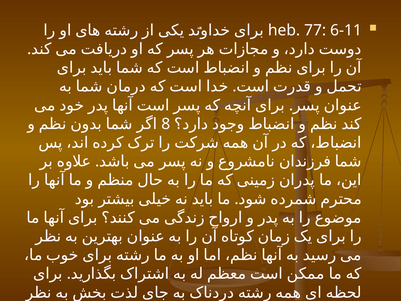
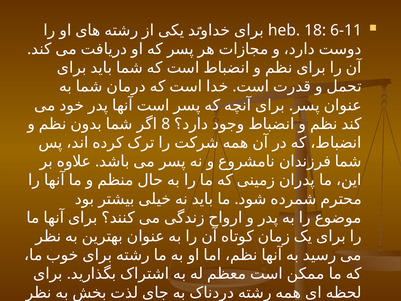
77: 77 -> 18 (315, 30)
